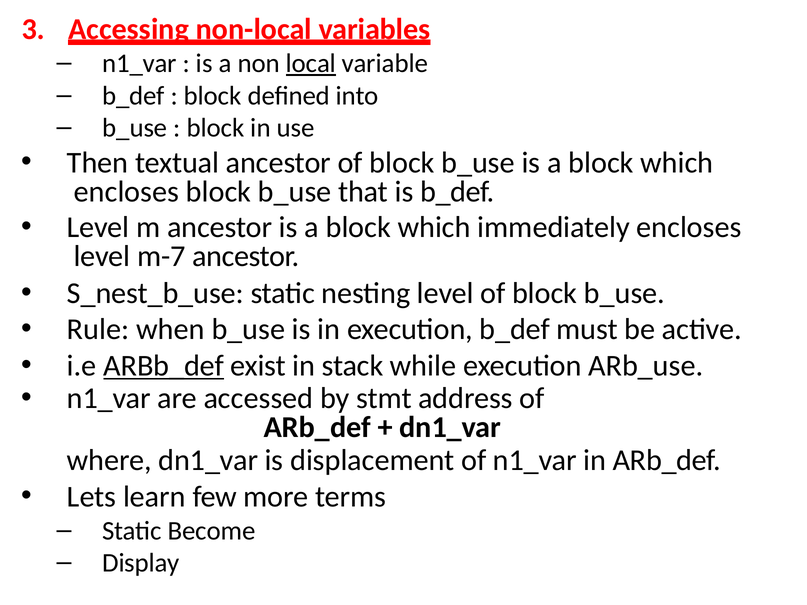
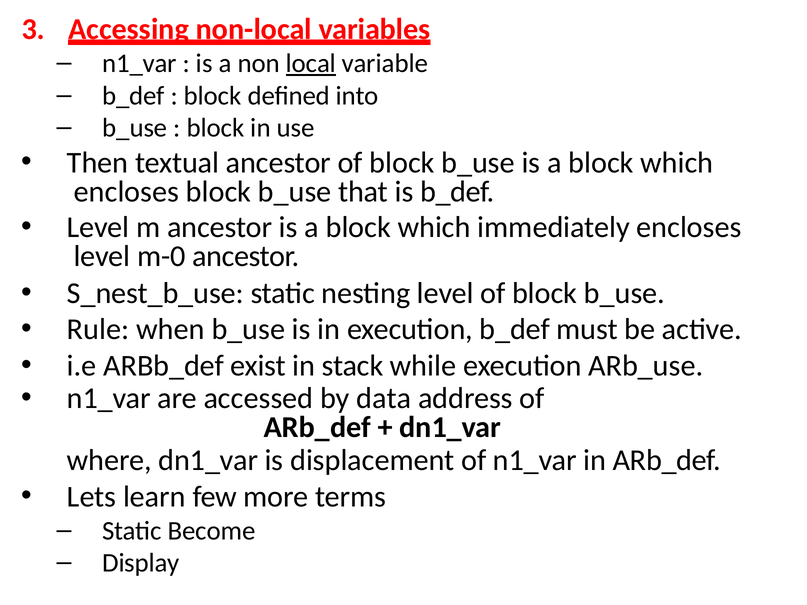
m-7: m-7 -> m-0 (161, 257)
ARBb_def underline: present -> none (164, 366)
stmt: stmt -> data (384, 399)
